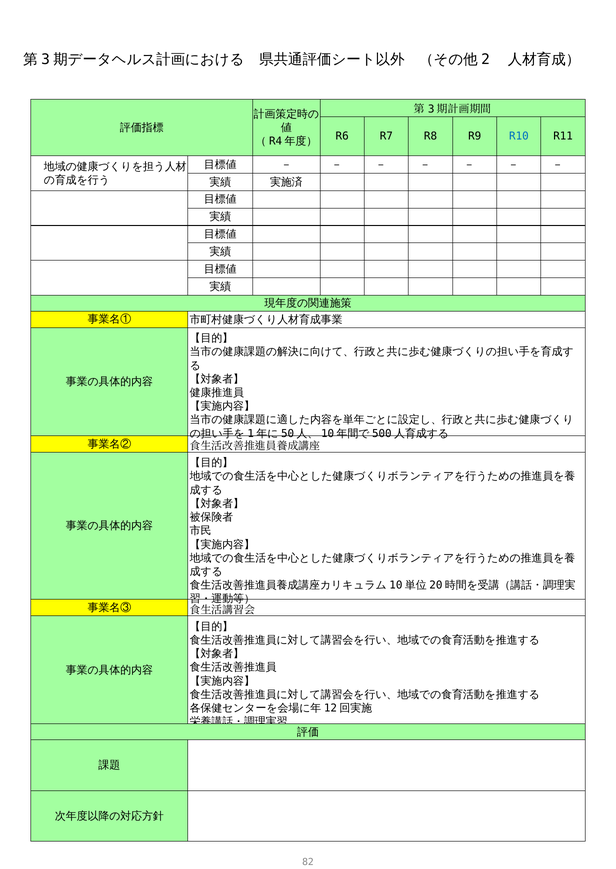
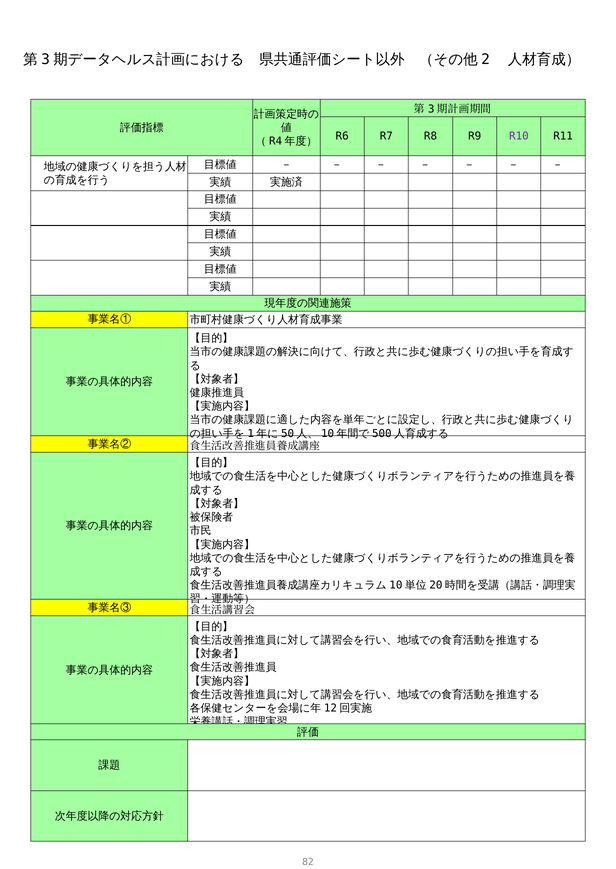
R10 colour: blue -> purple (519, 136)
